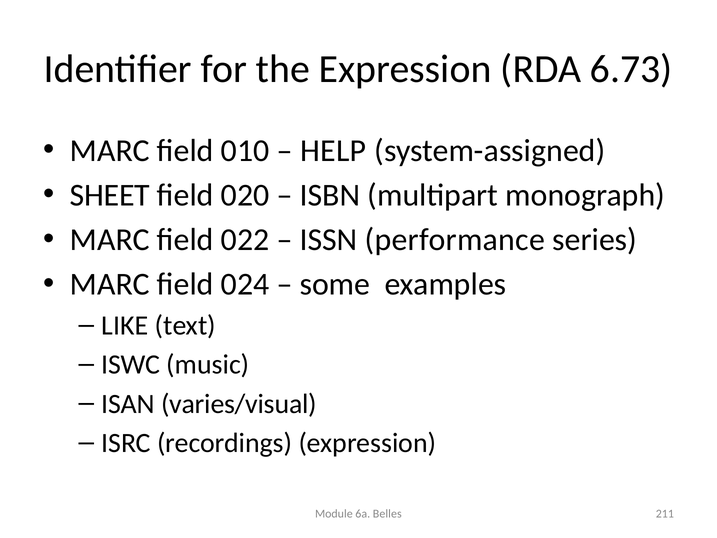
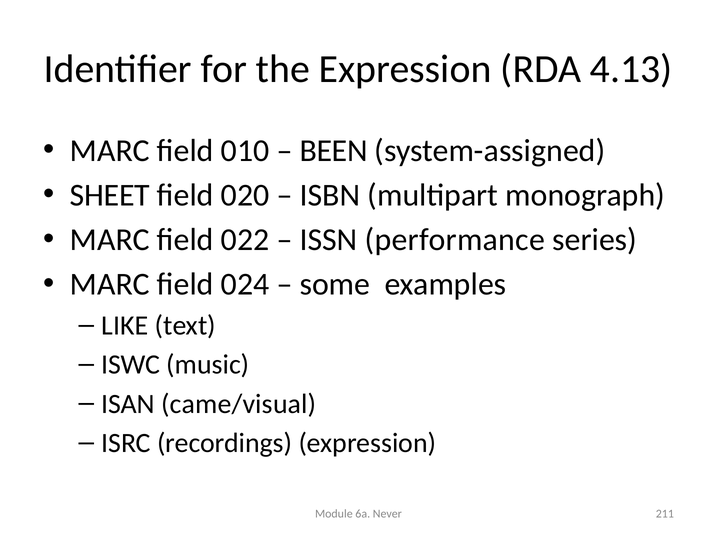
6.73: 6.73 -> 4.13 (631, 69)
HELP: HELP -> BEEN (334, 150)
varies/visual: varies/visual -> came/visual (239, 404)
Belles: Belles -> Never (387, 514)
